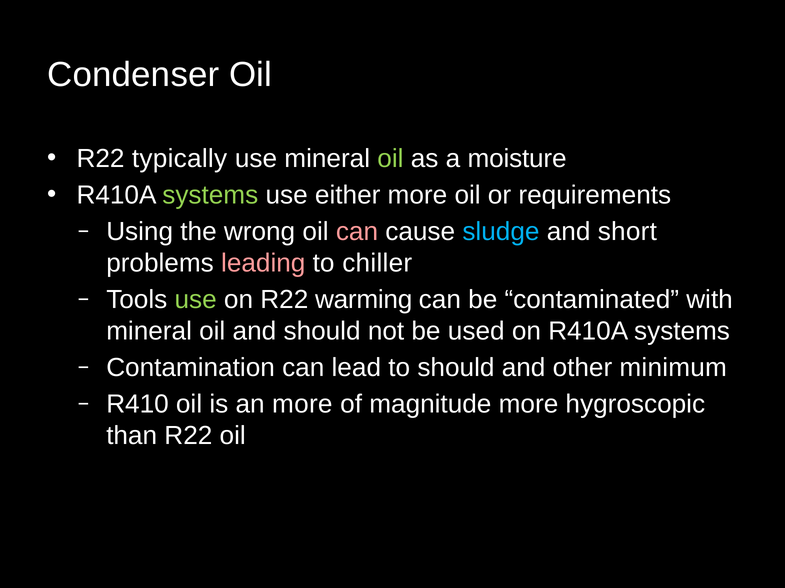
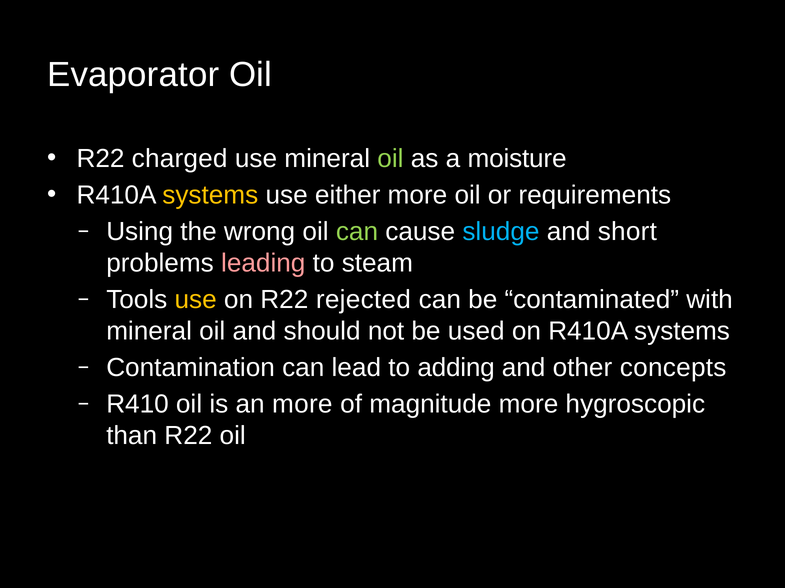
Condenser: Condenser -> Evaporator (133, 75)
typically: typically -> charged (180, 159)
systems colour: light green -> yellow (210, 195)
can colour: pink -> light green (357, 232)
chiller: chiller -> steam (377, 263)
use colour: light green -> yellow (196, 300)
warming: warming -> rejected (363, 300)
to should: should -> adding (456, 368)
minimum: minimum -> concepts (673, 368)
